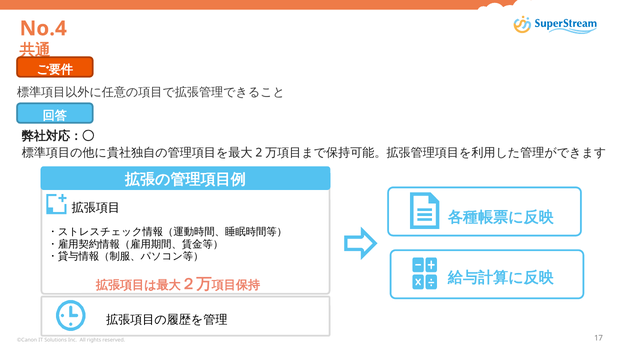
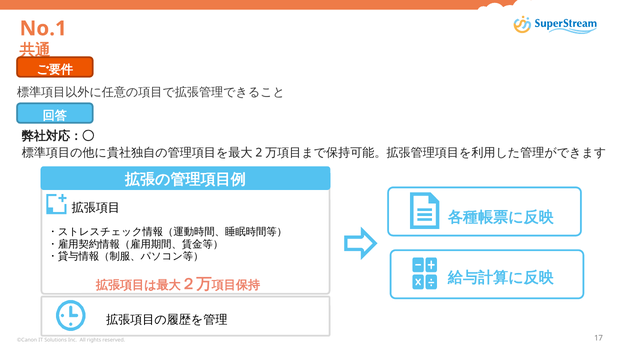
No.4: No.4 -> No.1 (43, 28)
